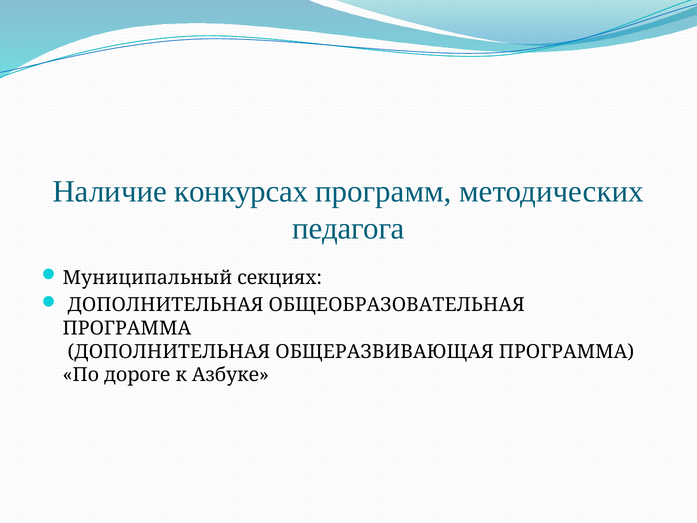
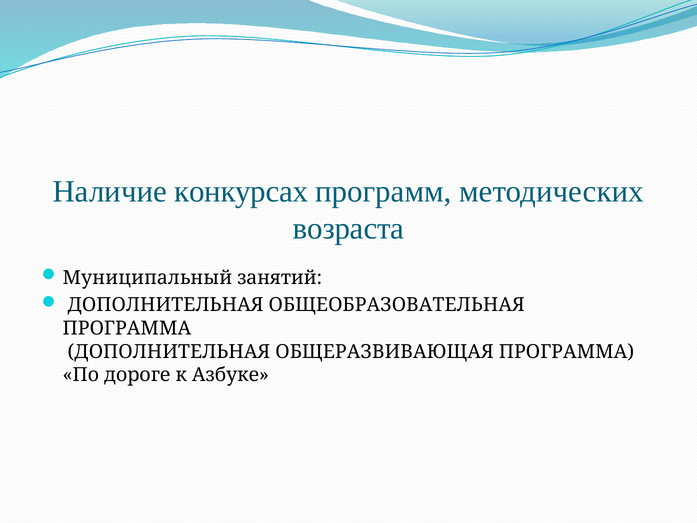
педагога: педагога -> возраста (349, 228)
секциях: секциях -> занятий (280, 278)
